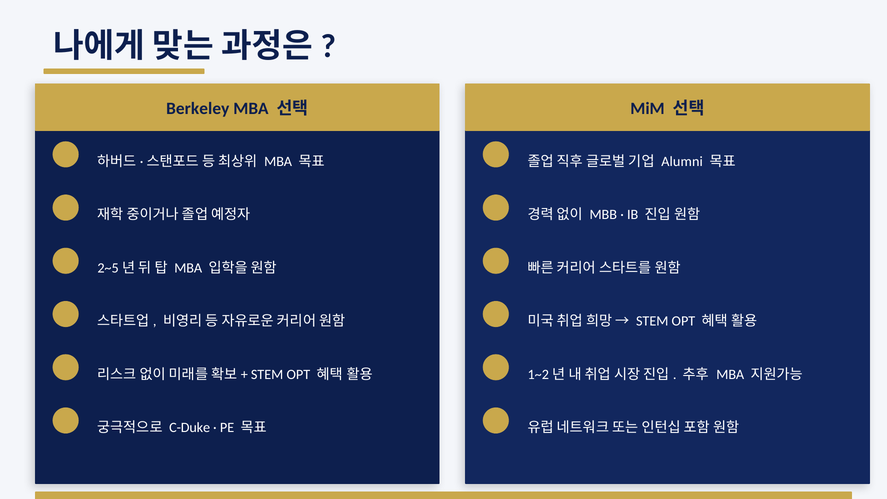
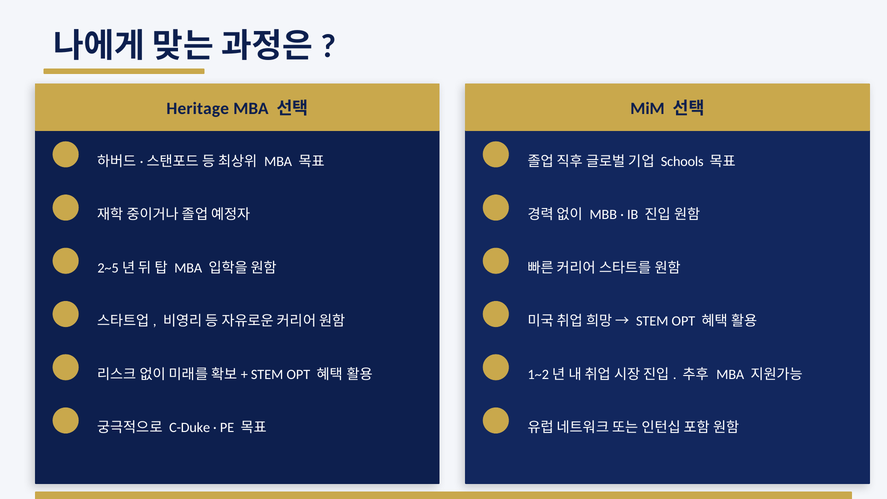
Berkeley: Berkeley -> Heritage (198, 109)
Alumni: Alumni -> Schools (682, 162)
